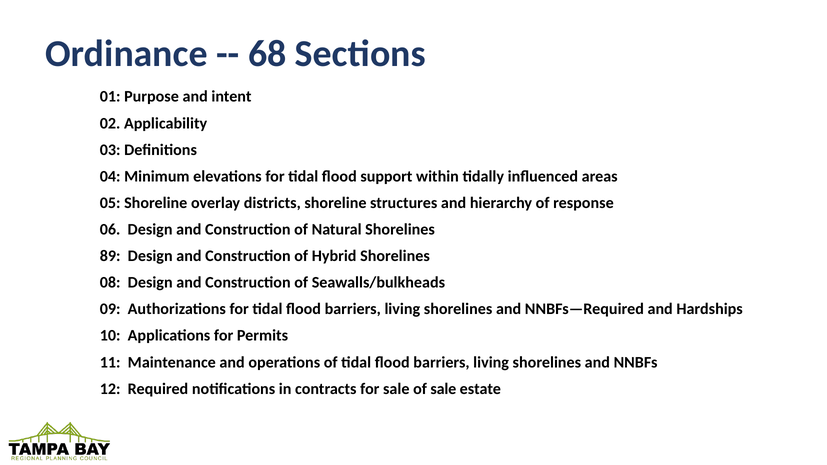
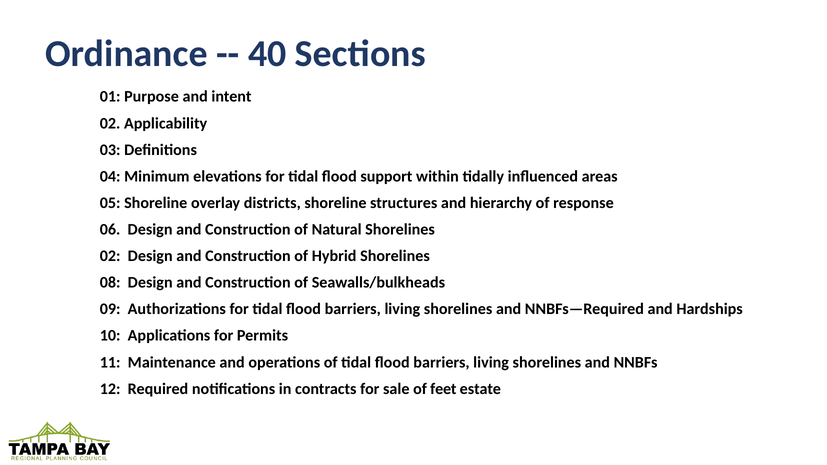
68: 68 -> 40 (267, 54)
89: 89 -> 02 (110, 256)
of sale: sale -> feet (443, 389)
